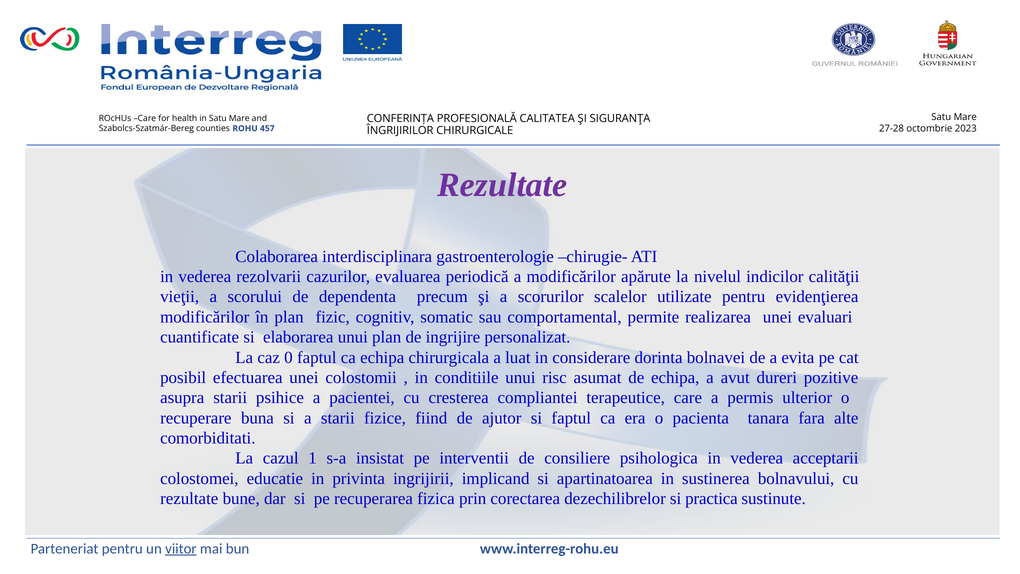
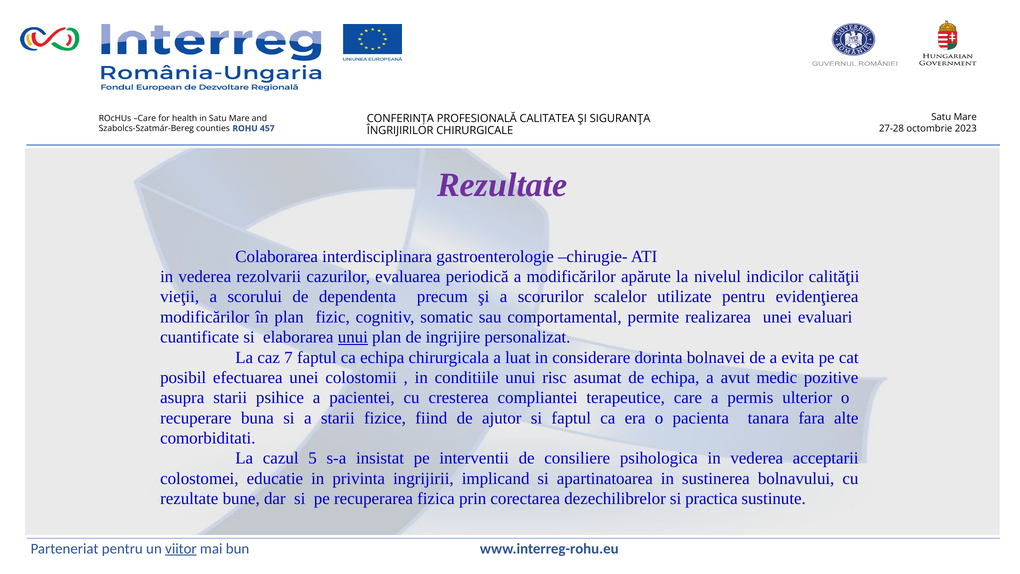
unui underline: none -> present (353, 337)
0: 0 -> 7 (288, 357)
dureri: dureri -> medic (777, 377)
1: 1 -> 5 (313, 458)
